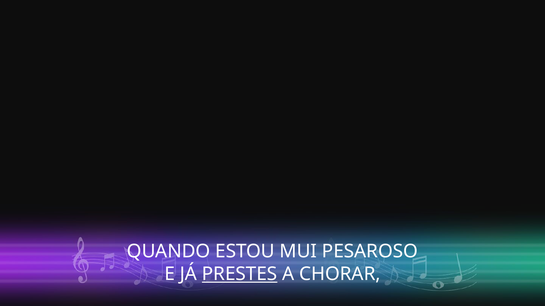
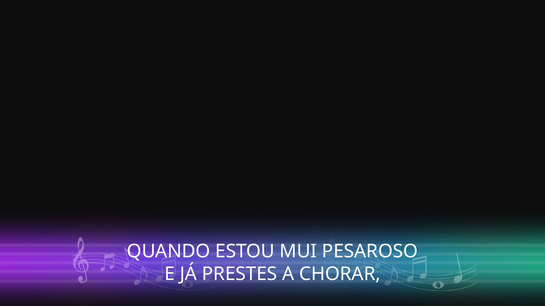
PRESTES underline: present -> none (240, 275)
